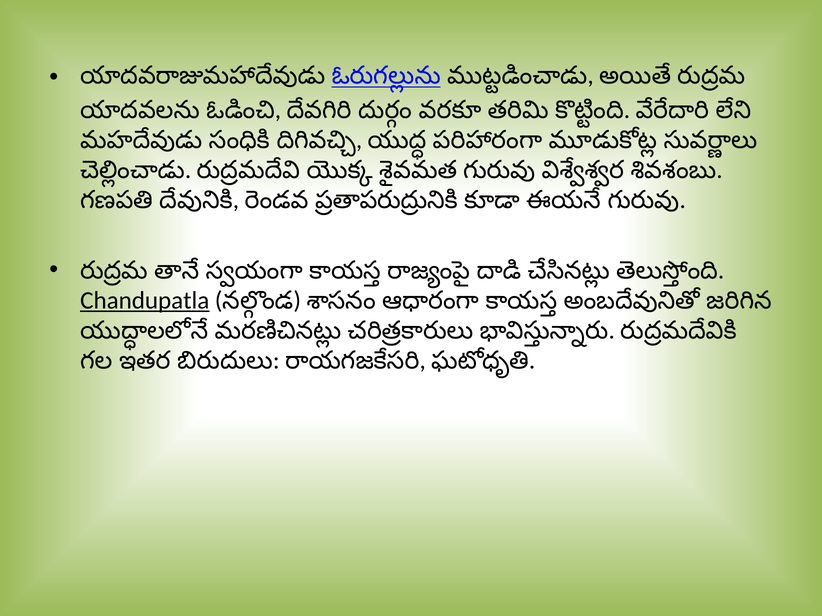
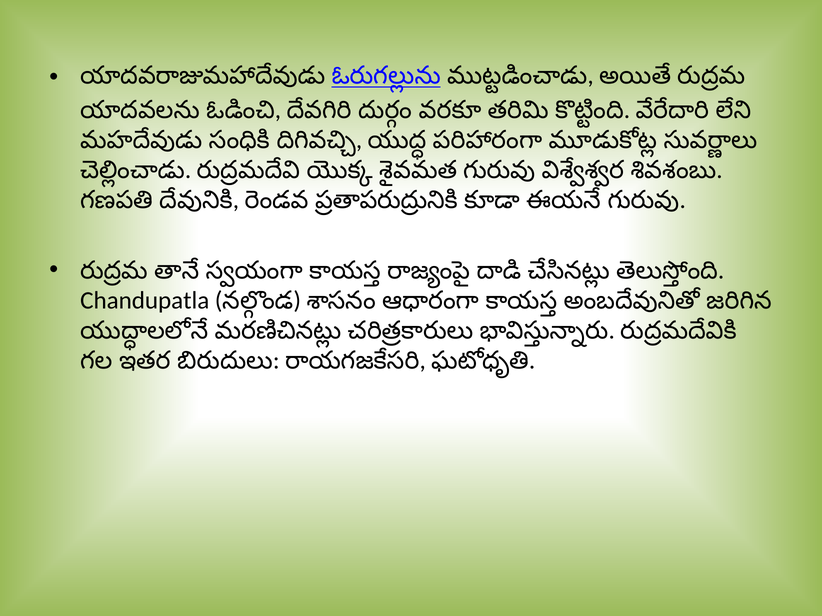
Chandupatla underline: present -> none (145, 301)
